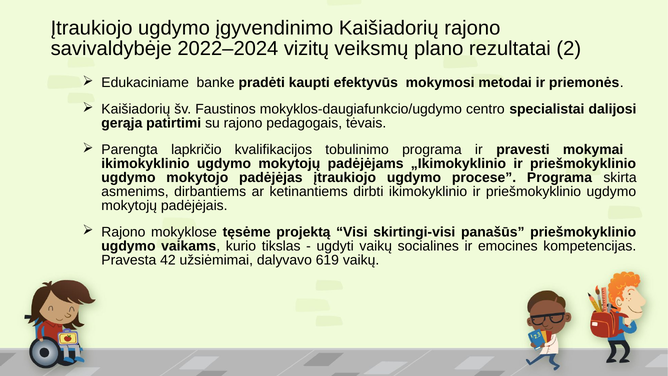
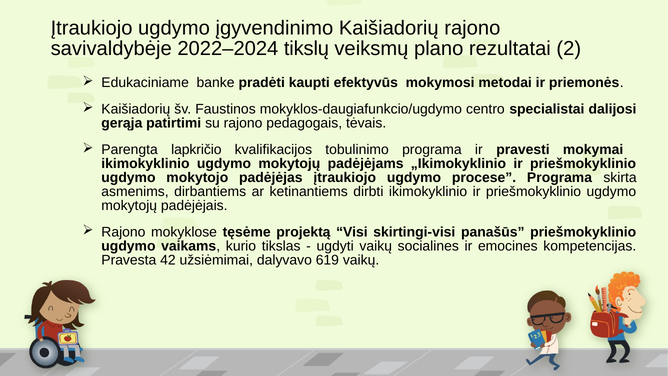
vizitų: vizitų -> tikslų (306, 48)
